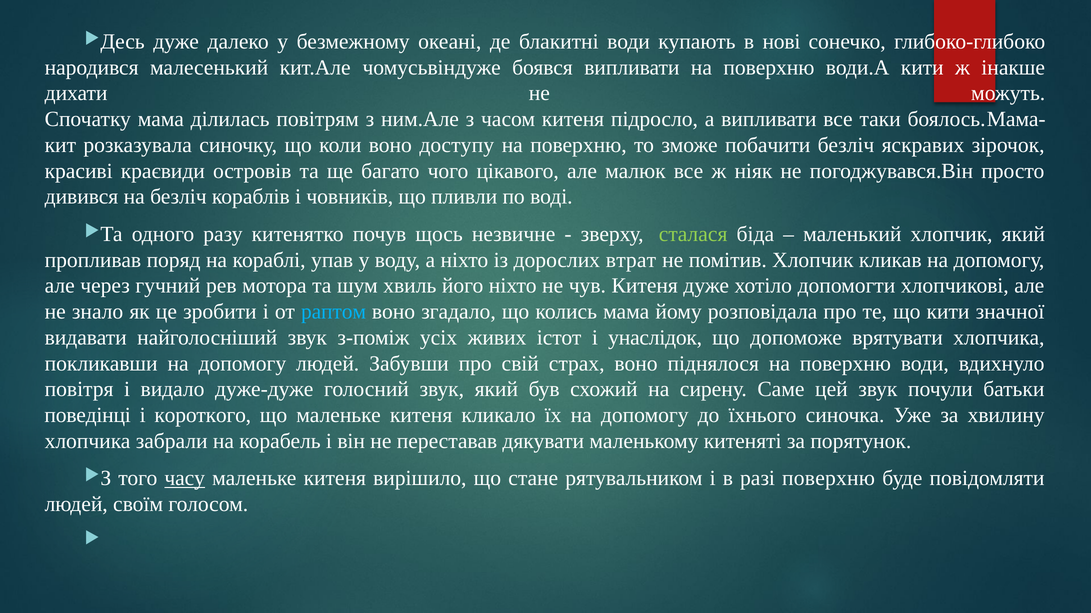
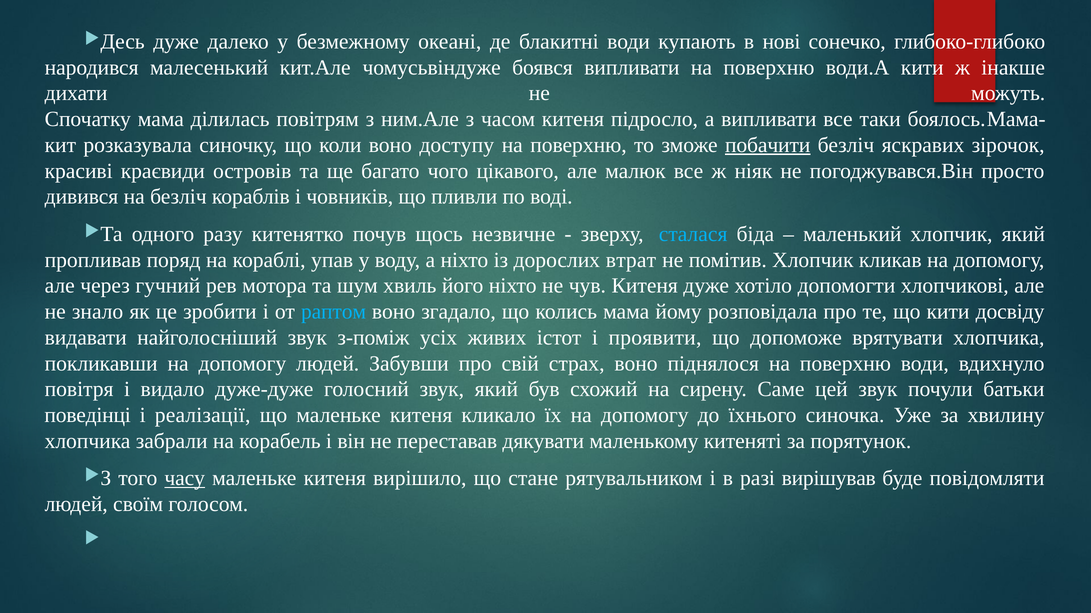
побачити underline: none -> present (768, 145)
сталася colour: light green -> light blue (693, 234)
значної: значної -> досвіду (1010, 312)
унаслідок: унаслідок -> проявити (655, 338)
короткого: короткого -> реалізації (203, 416)
разі поверхню: поверхню -> вирішував (829, 479)
